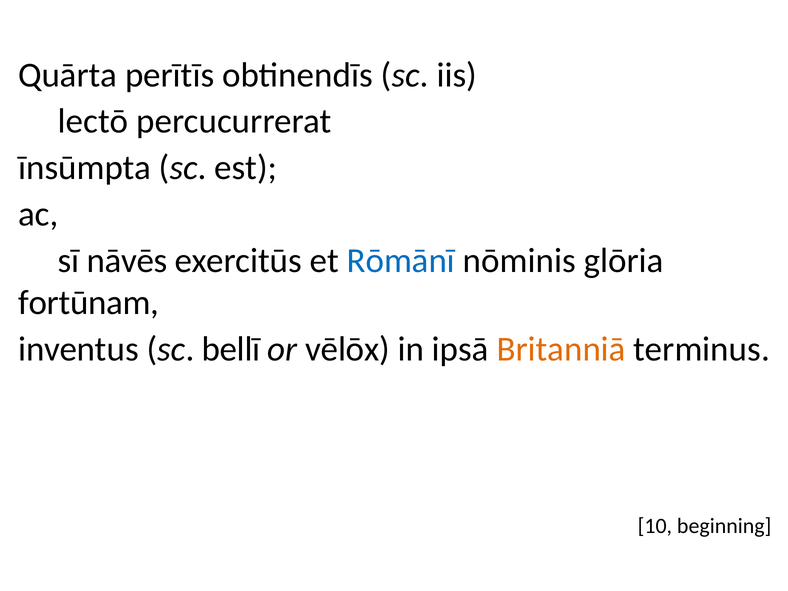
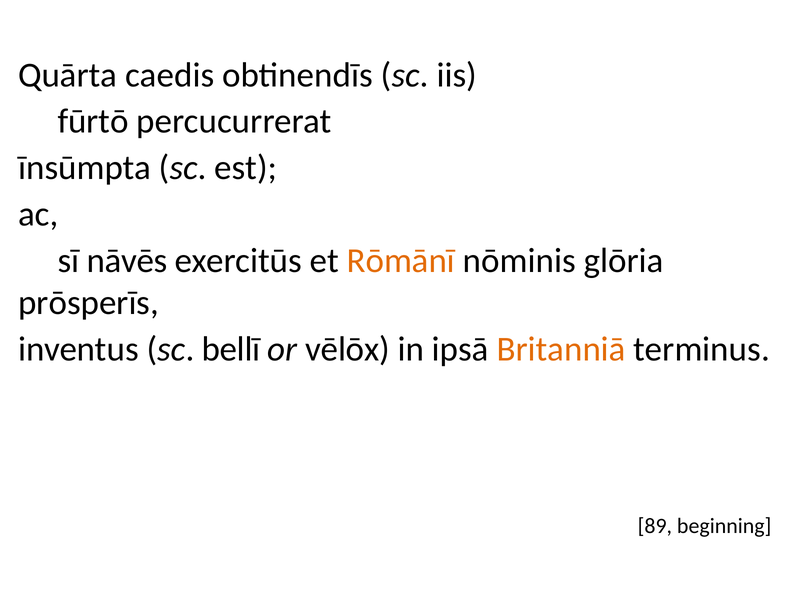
perītīs: perītīs -> caedis (170, 75)
lectō: lectō -> fūrtō (93, 121)
Rōmānī colour: blue -> orange (401, 261)
fortūnam: fortūnam -> prōsperīs (88, 303)
10: 10 -> 89 (655, 526)
